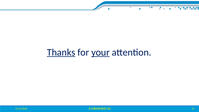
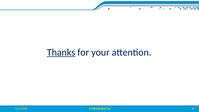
your underline: present -> none (100, 52)
